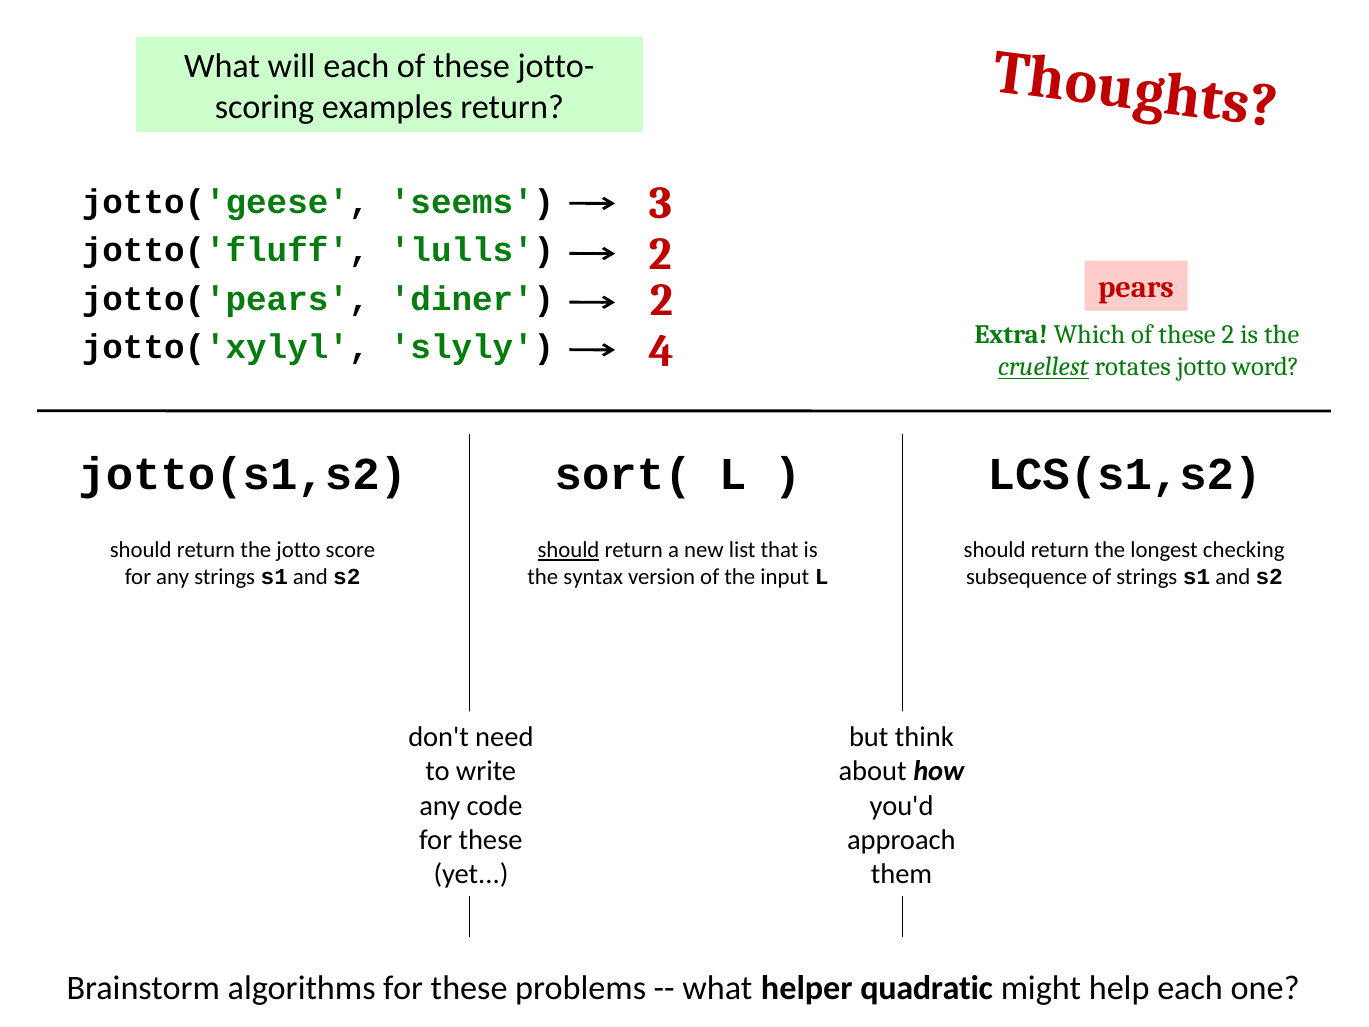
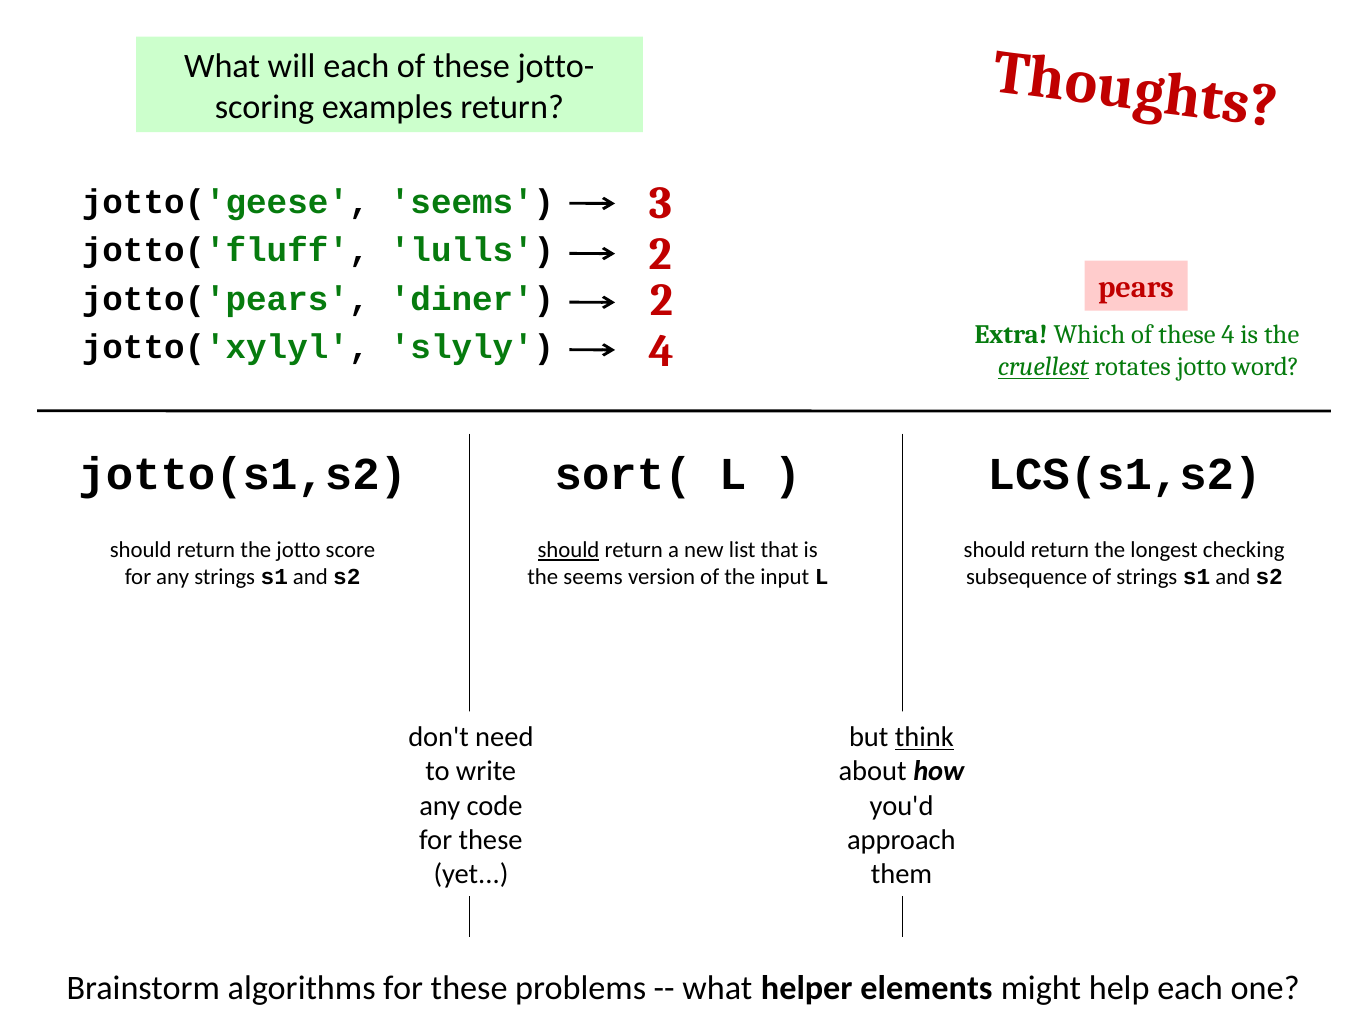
these 2: 2 -> 4 (1228, 335)
the syntax: syntax -> seems (593, 577)
think underline: none -> present (924, 737)
quadratic: quadratic -> elements (926, 988)
